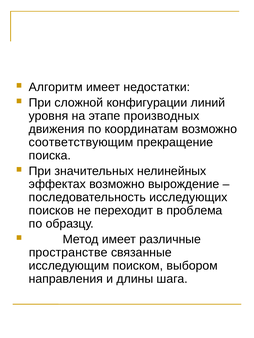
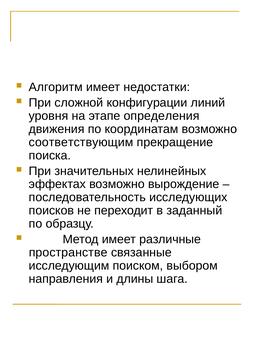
производных: производных -> определения (162, 116)
проблема: проблема -> заданный (194, 211)
